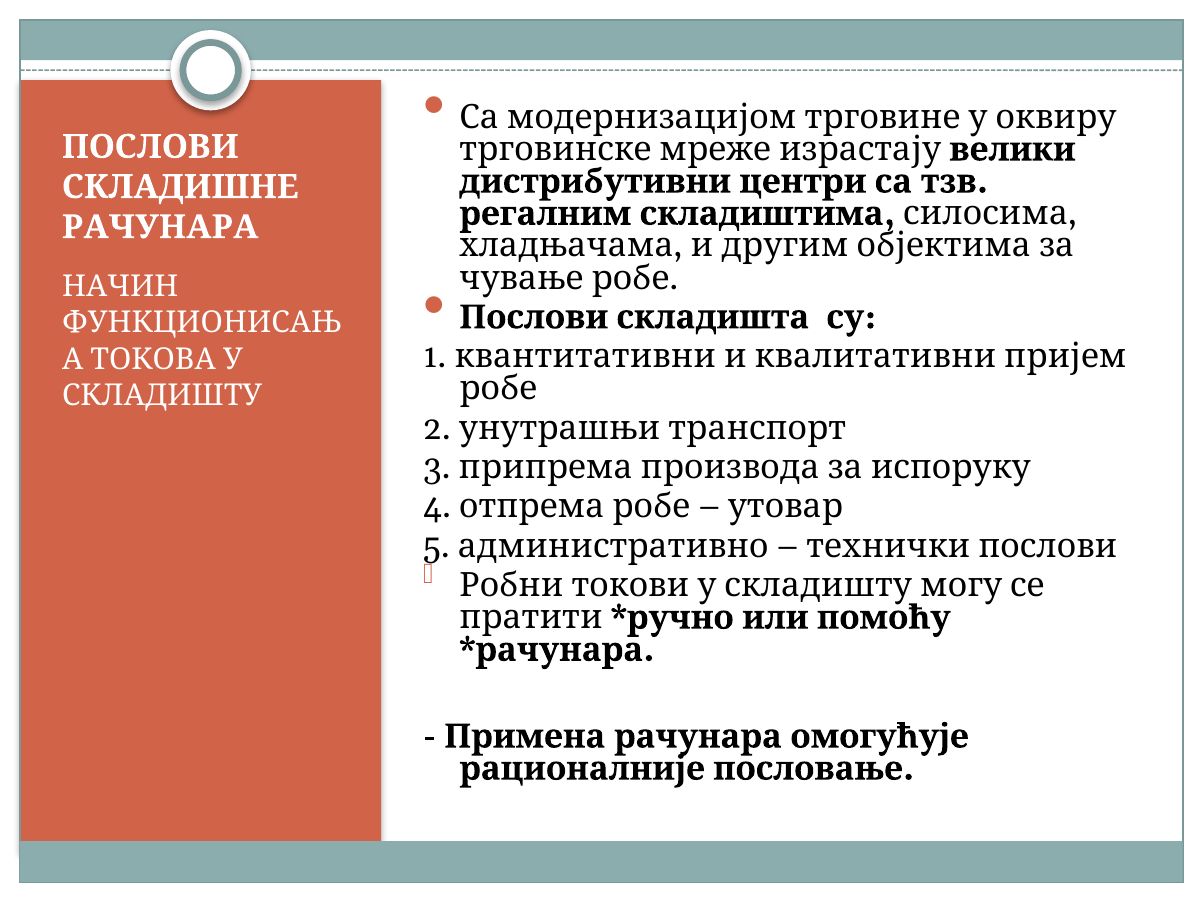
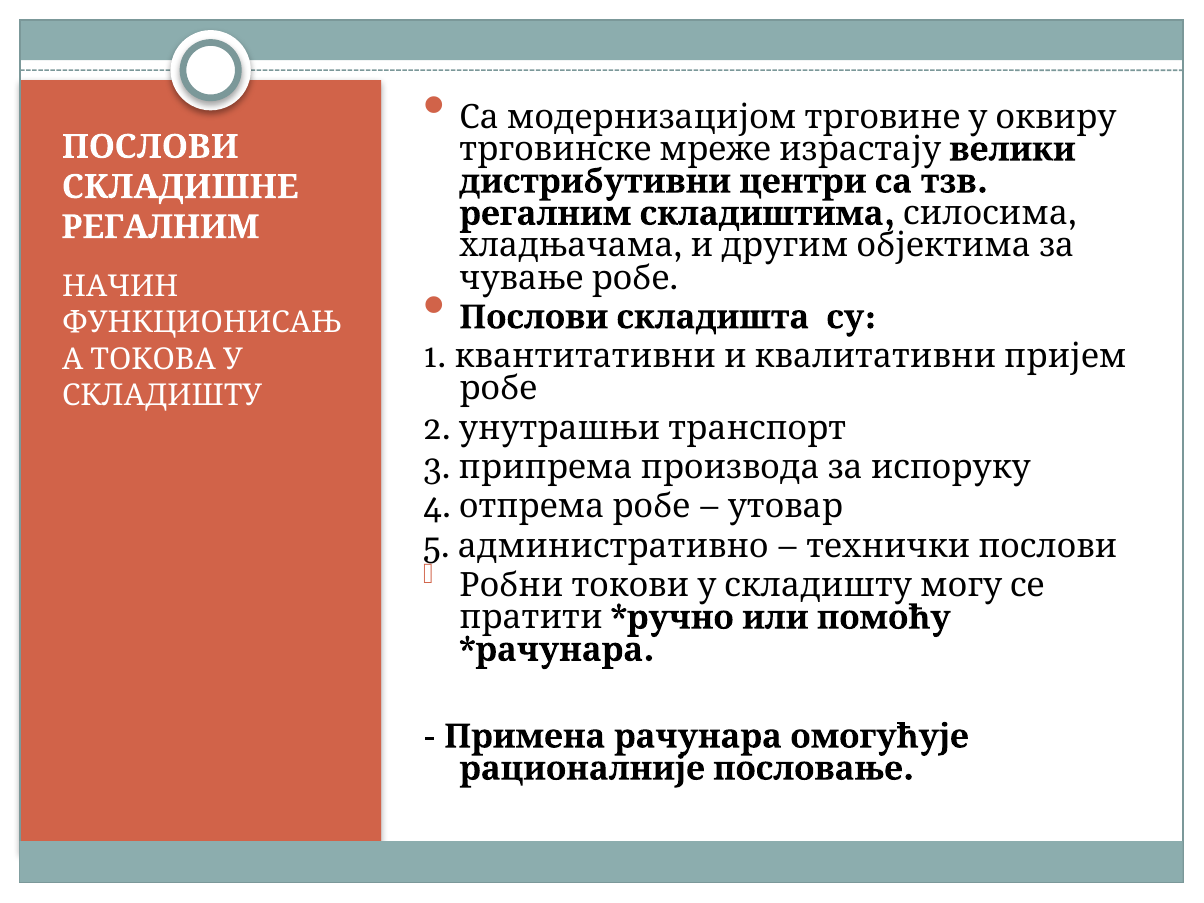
РАЧУНАРА: РАЧУНАРА -> РЕГАЛНИМ (160, 227)
